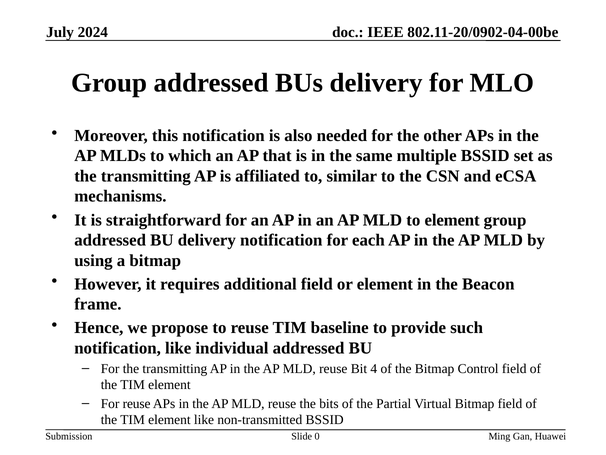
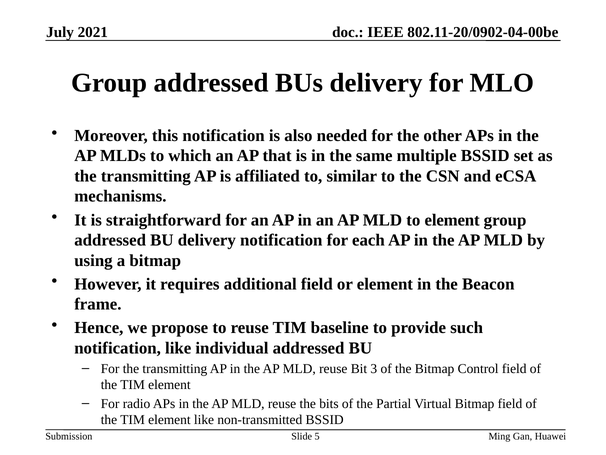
2024: 2024 -> 2021 (93, 32)
4: 4 -> 3 (374, 368)
For reuse: reuse -> radio (137, 403)
0: 0 -> 5 (317, 436)
